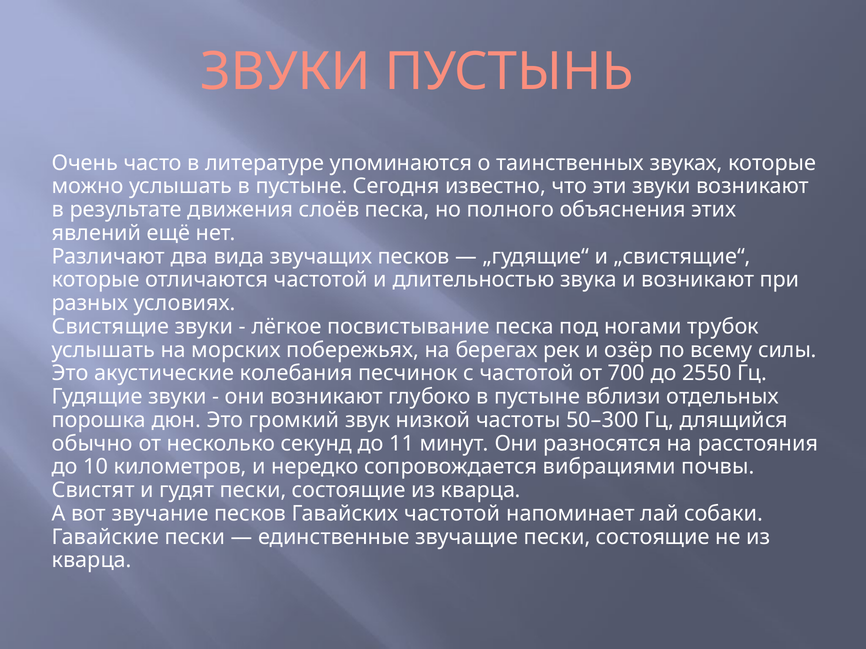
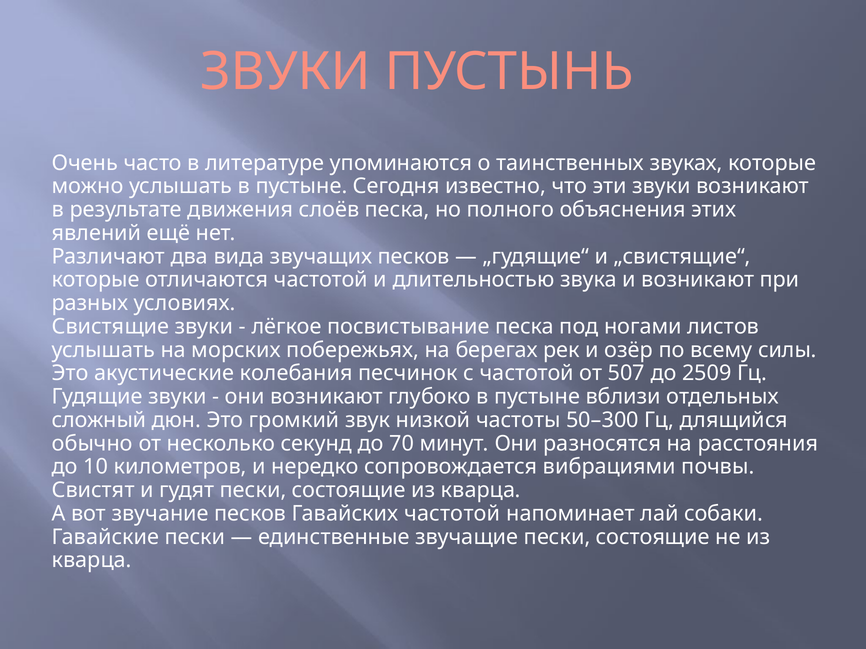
трубок: трубок -> листов (723, 327)
700: 700 -> 507 (626, 374)
2550: 2550 -> 2509 (707, 374)
порошка: порошка -> сложный (99, 420)
11: 11 -> 70 (402, 444)
